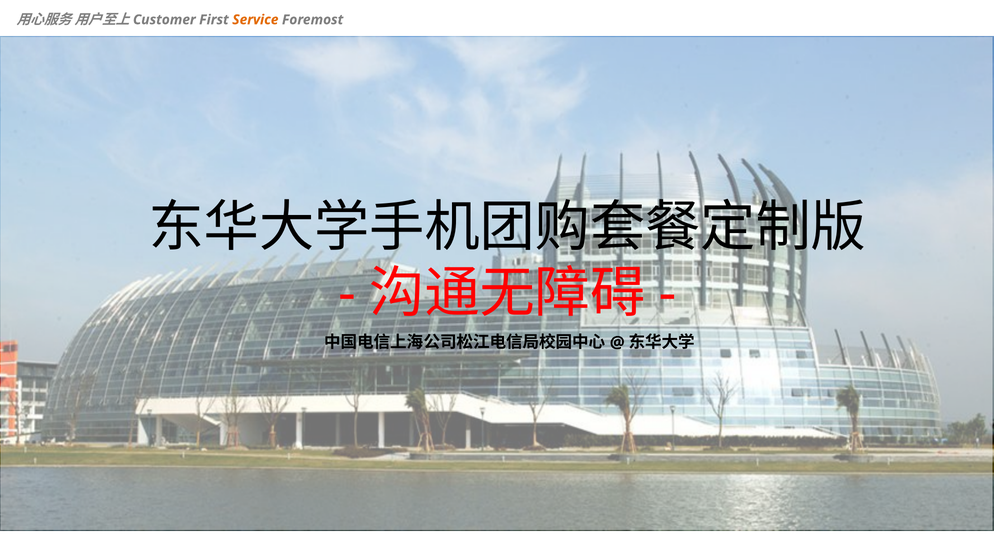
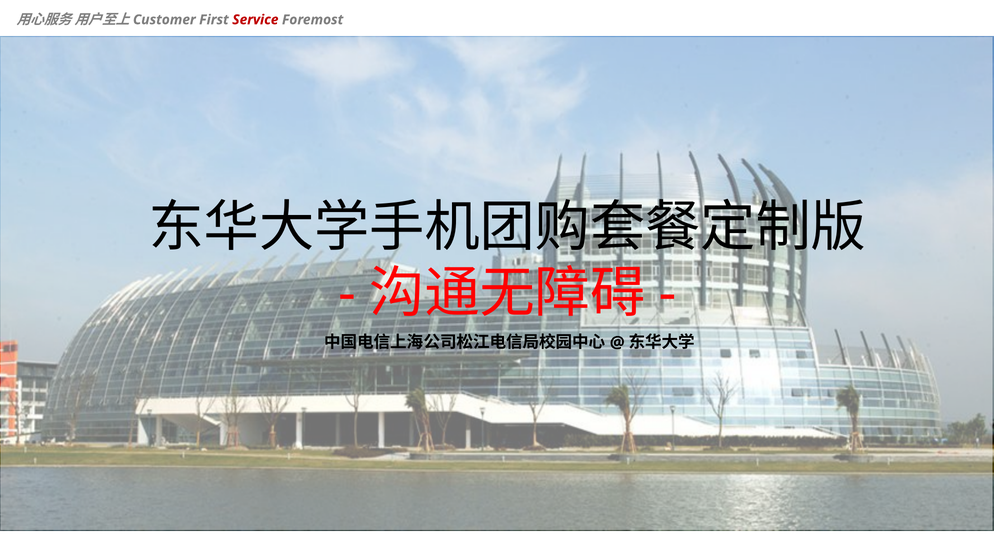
Service colour: orange -> red (255, 20)
